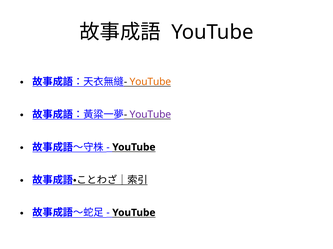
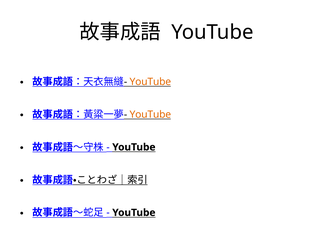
YouTube colour: purple -> orange (150, 115)
